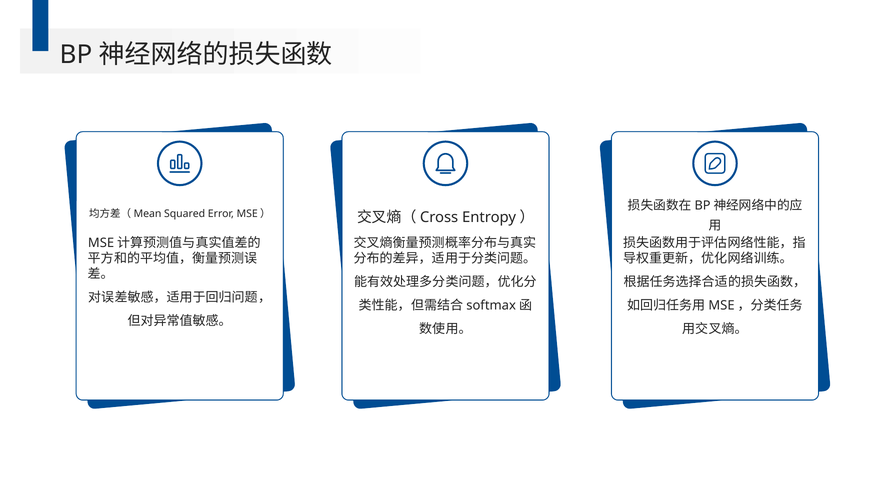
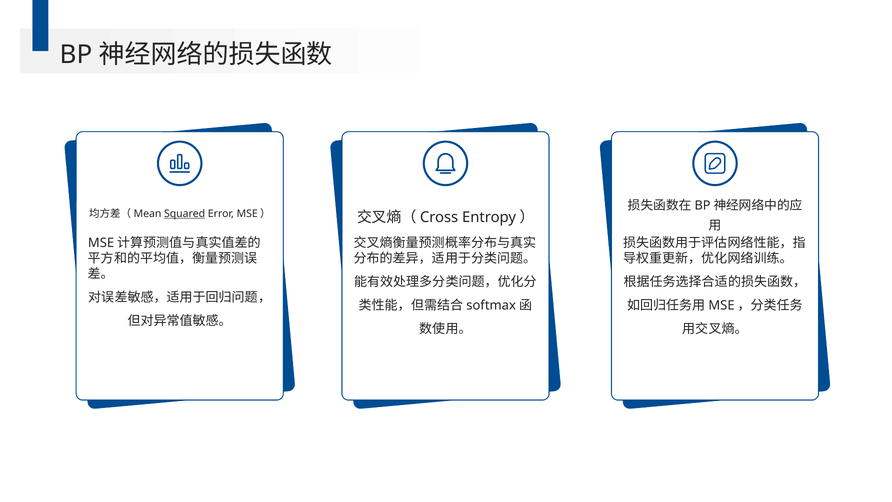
Squared underline: none -> present (185, 214)
